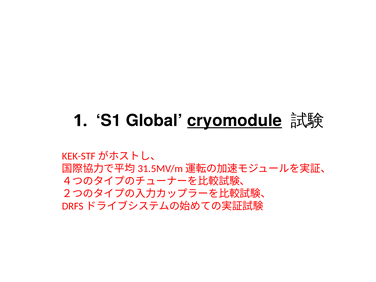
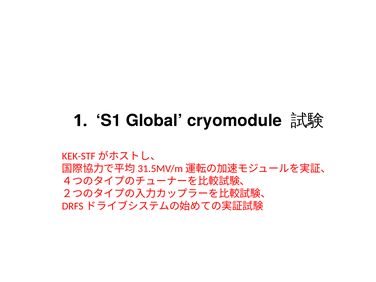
cryomodule underline: present -> none (235, 121)
